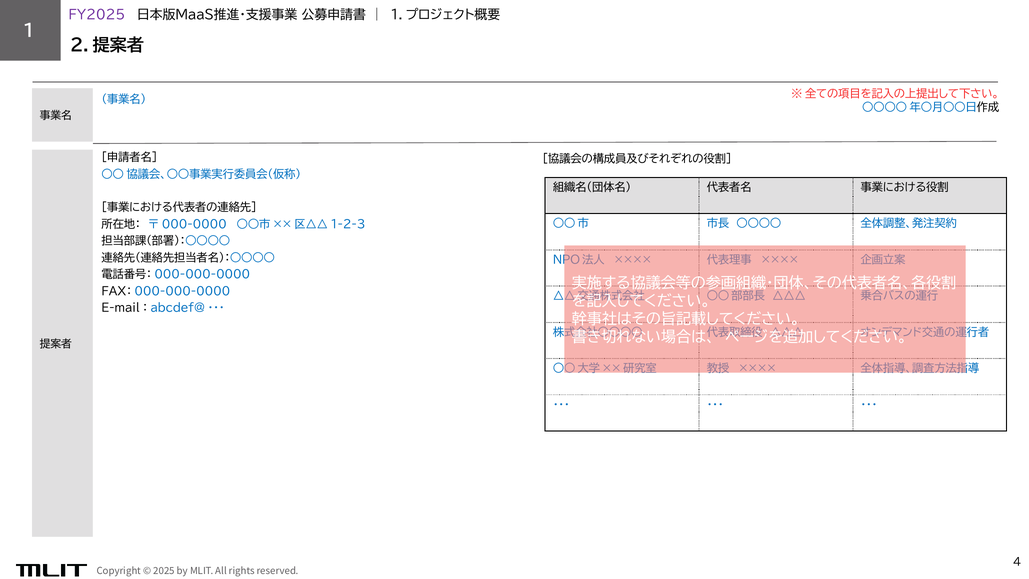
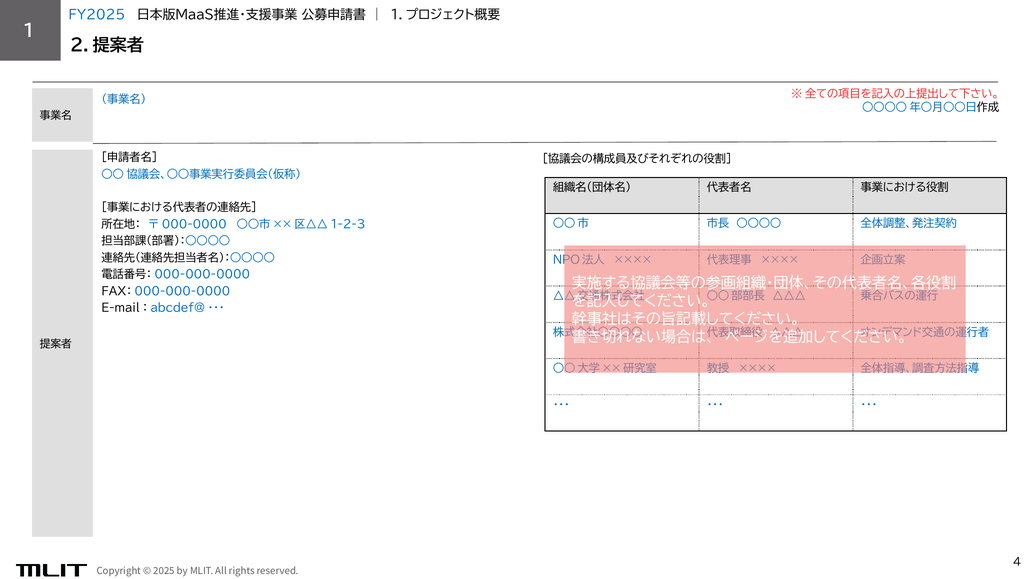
FY2025 colour: purple -> blue (97, 15)
